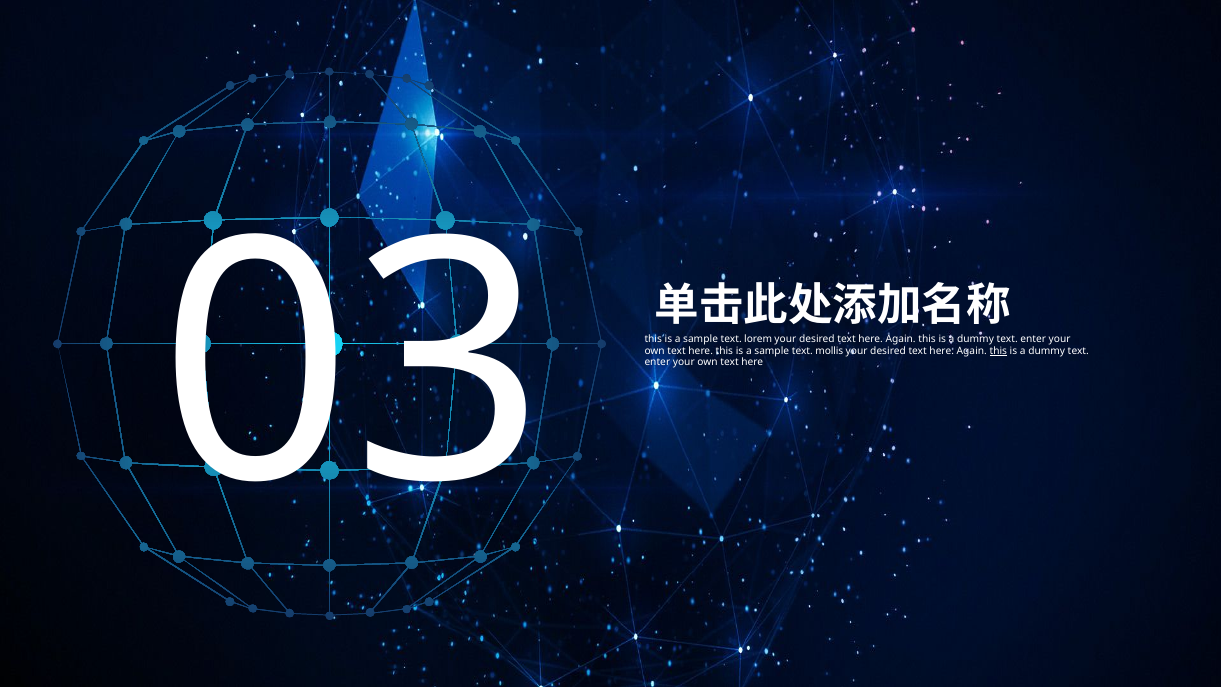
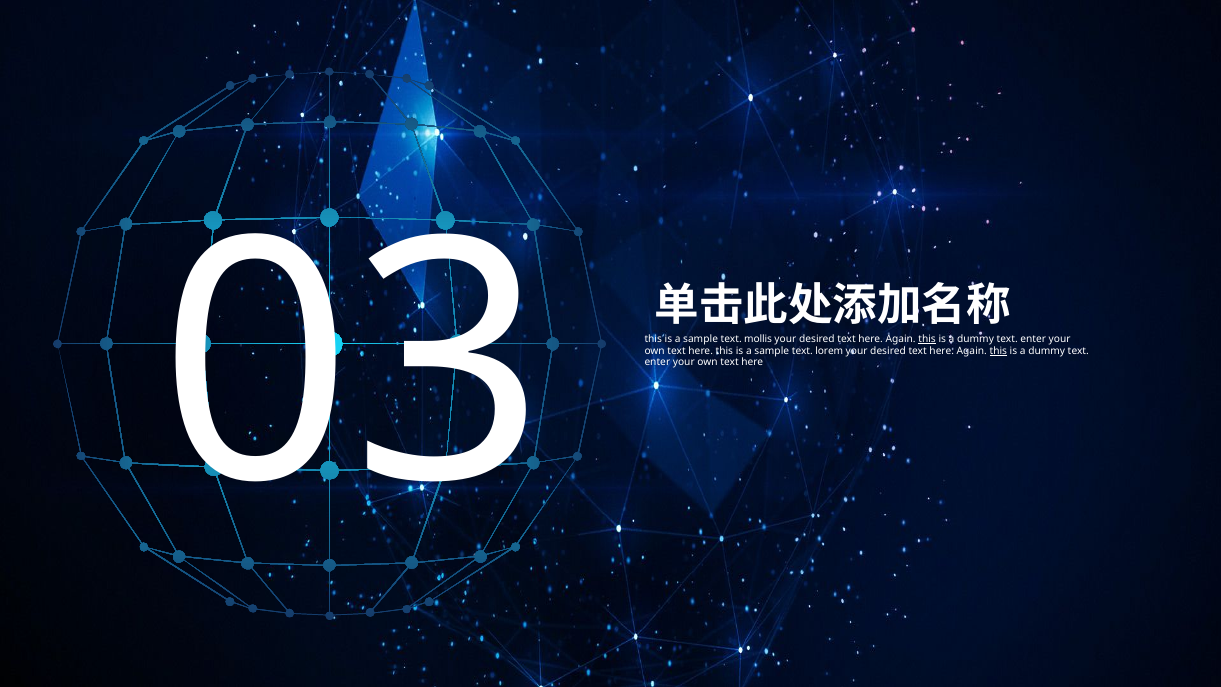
lorem: lorem -> mollis (758, 339)
this underline: none -> present (927, 339)
mollis: mollis -> lorem (829, 351)
